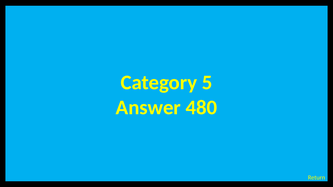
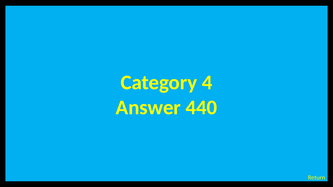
5: 5 -> 4 (207, 83)
480: 480 -> 440 (201, 108)
